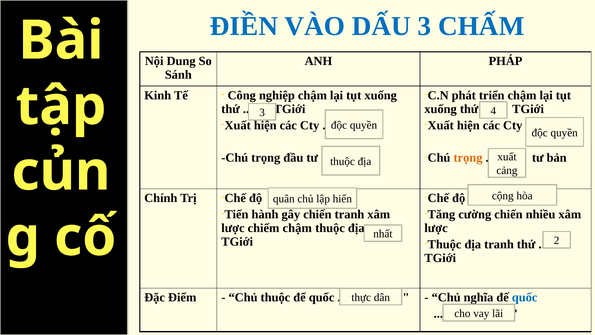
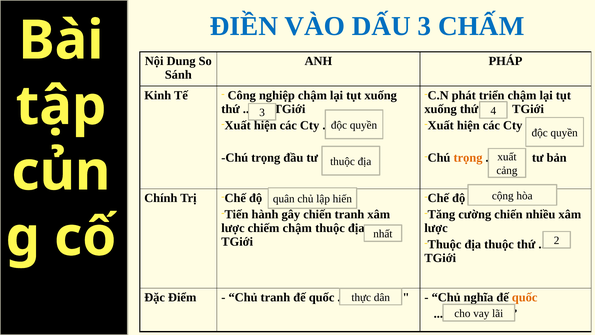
địa tranh: tranh -> thuộc (499, 244)
Chủ thuộc: thuộc -> tranh (275, 297)
quốc colour: blue -> orange (525, 297)
